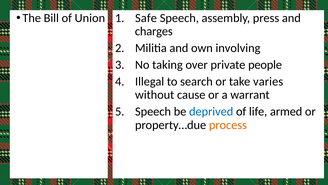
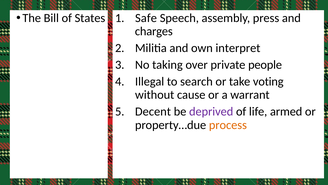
Union: Union -> States (90, 18)
involving: involving -> interpret (238, 48)
varies: varies -> voting (268, 81)
Speech: Speech -> Decent (153, 111)
deprived colour: blue -> purple (211, 111)
